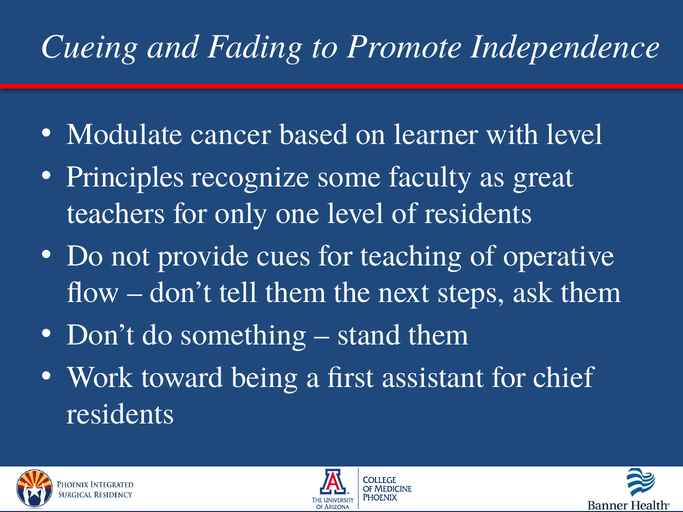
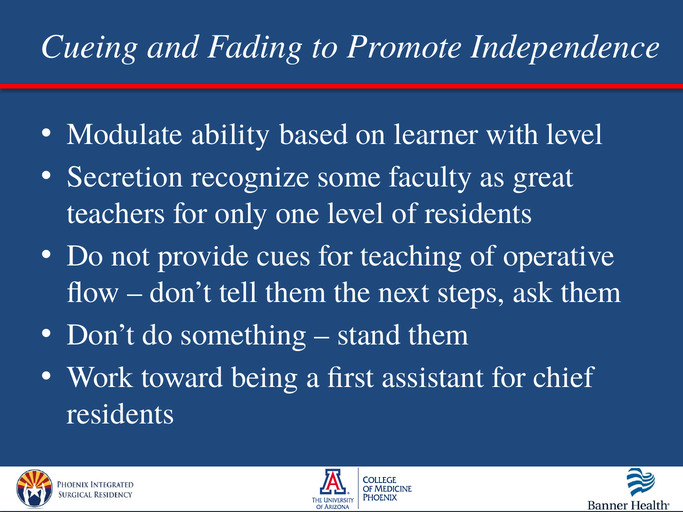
cancer: cancer -> ability (231, 134)
Principles: Principles -> Secretion (125, 177)
